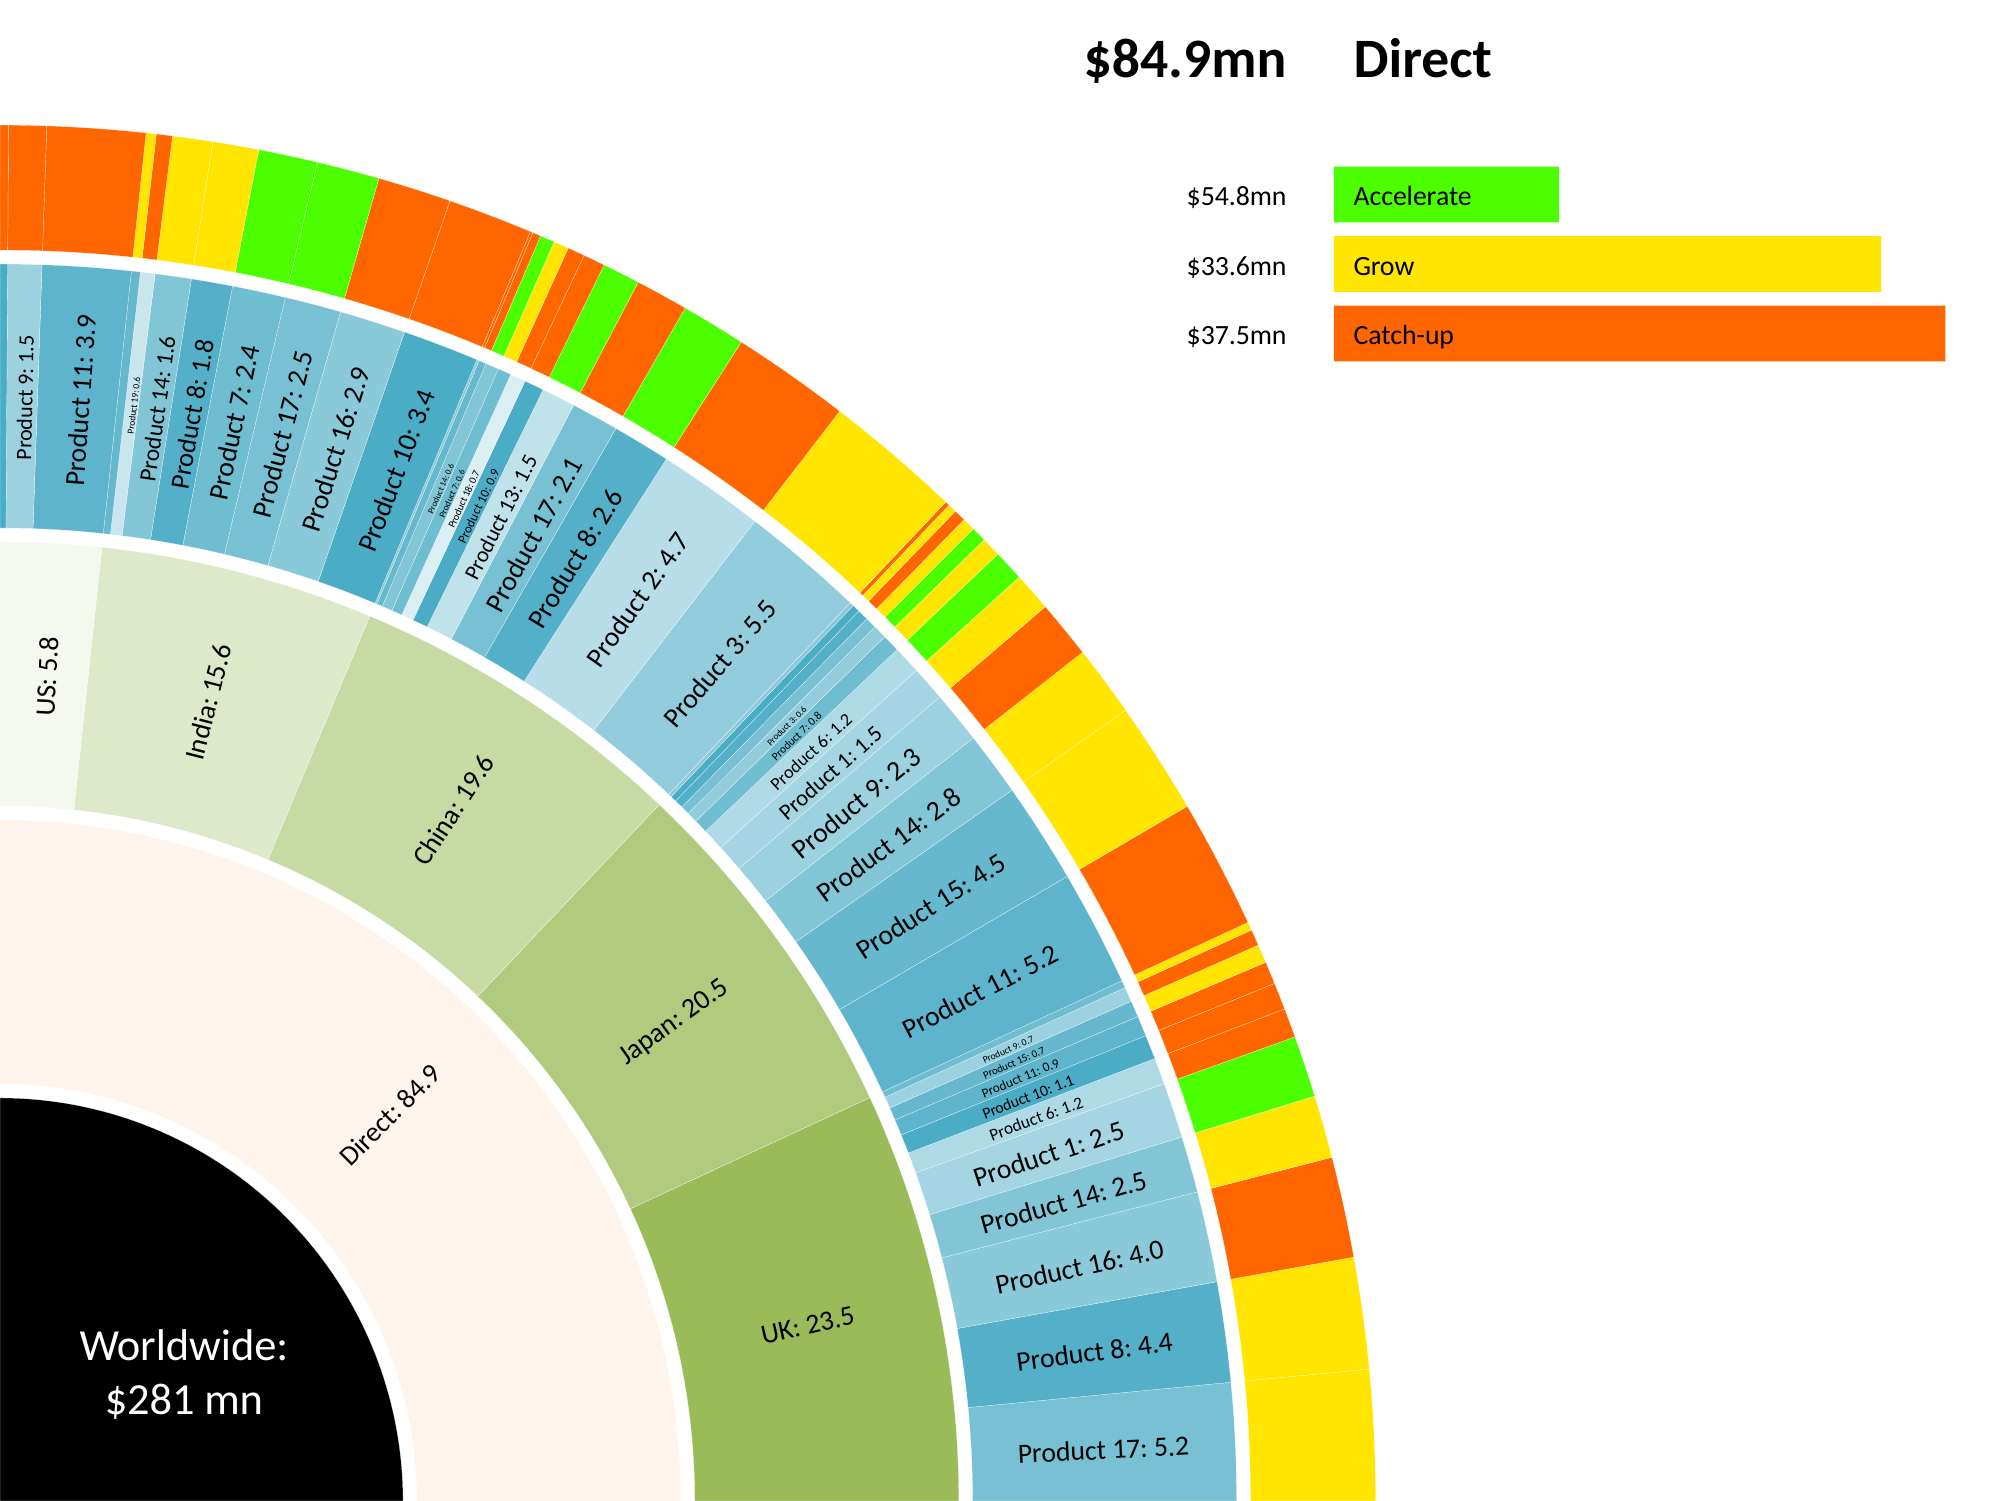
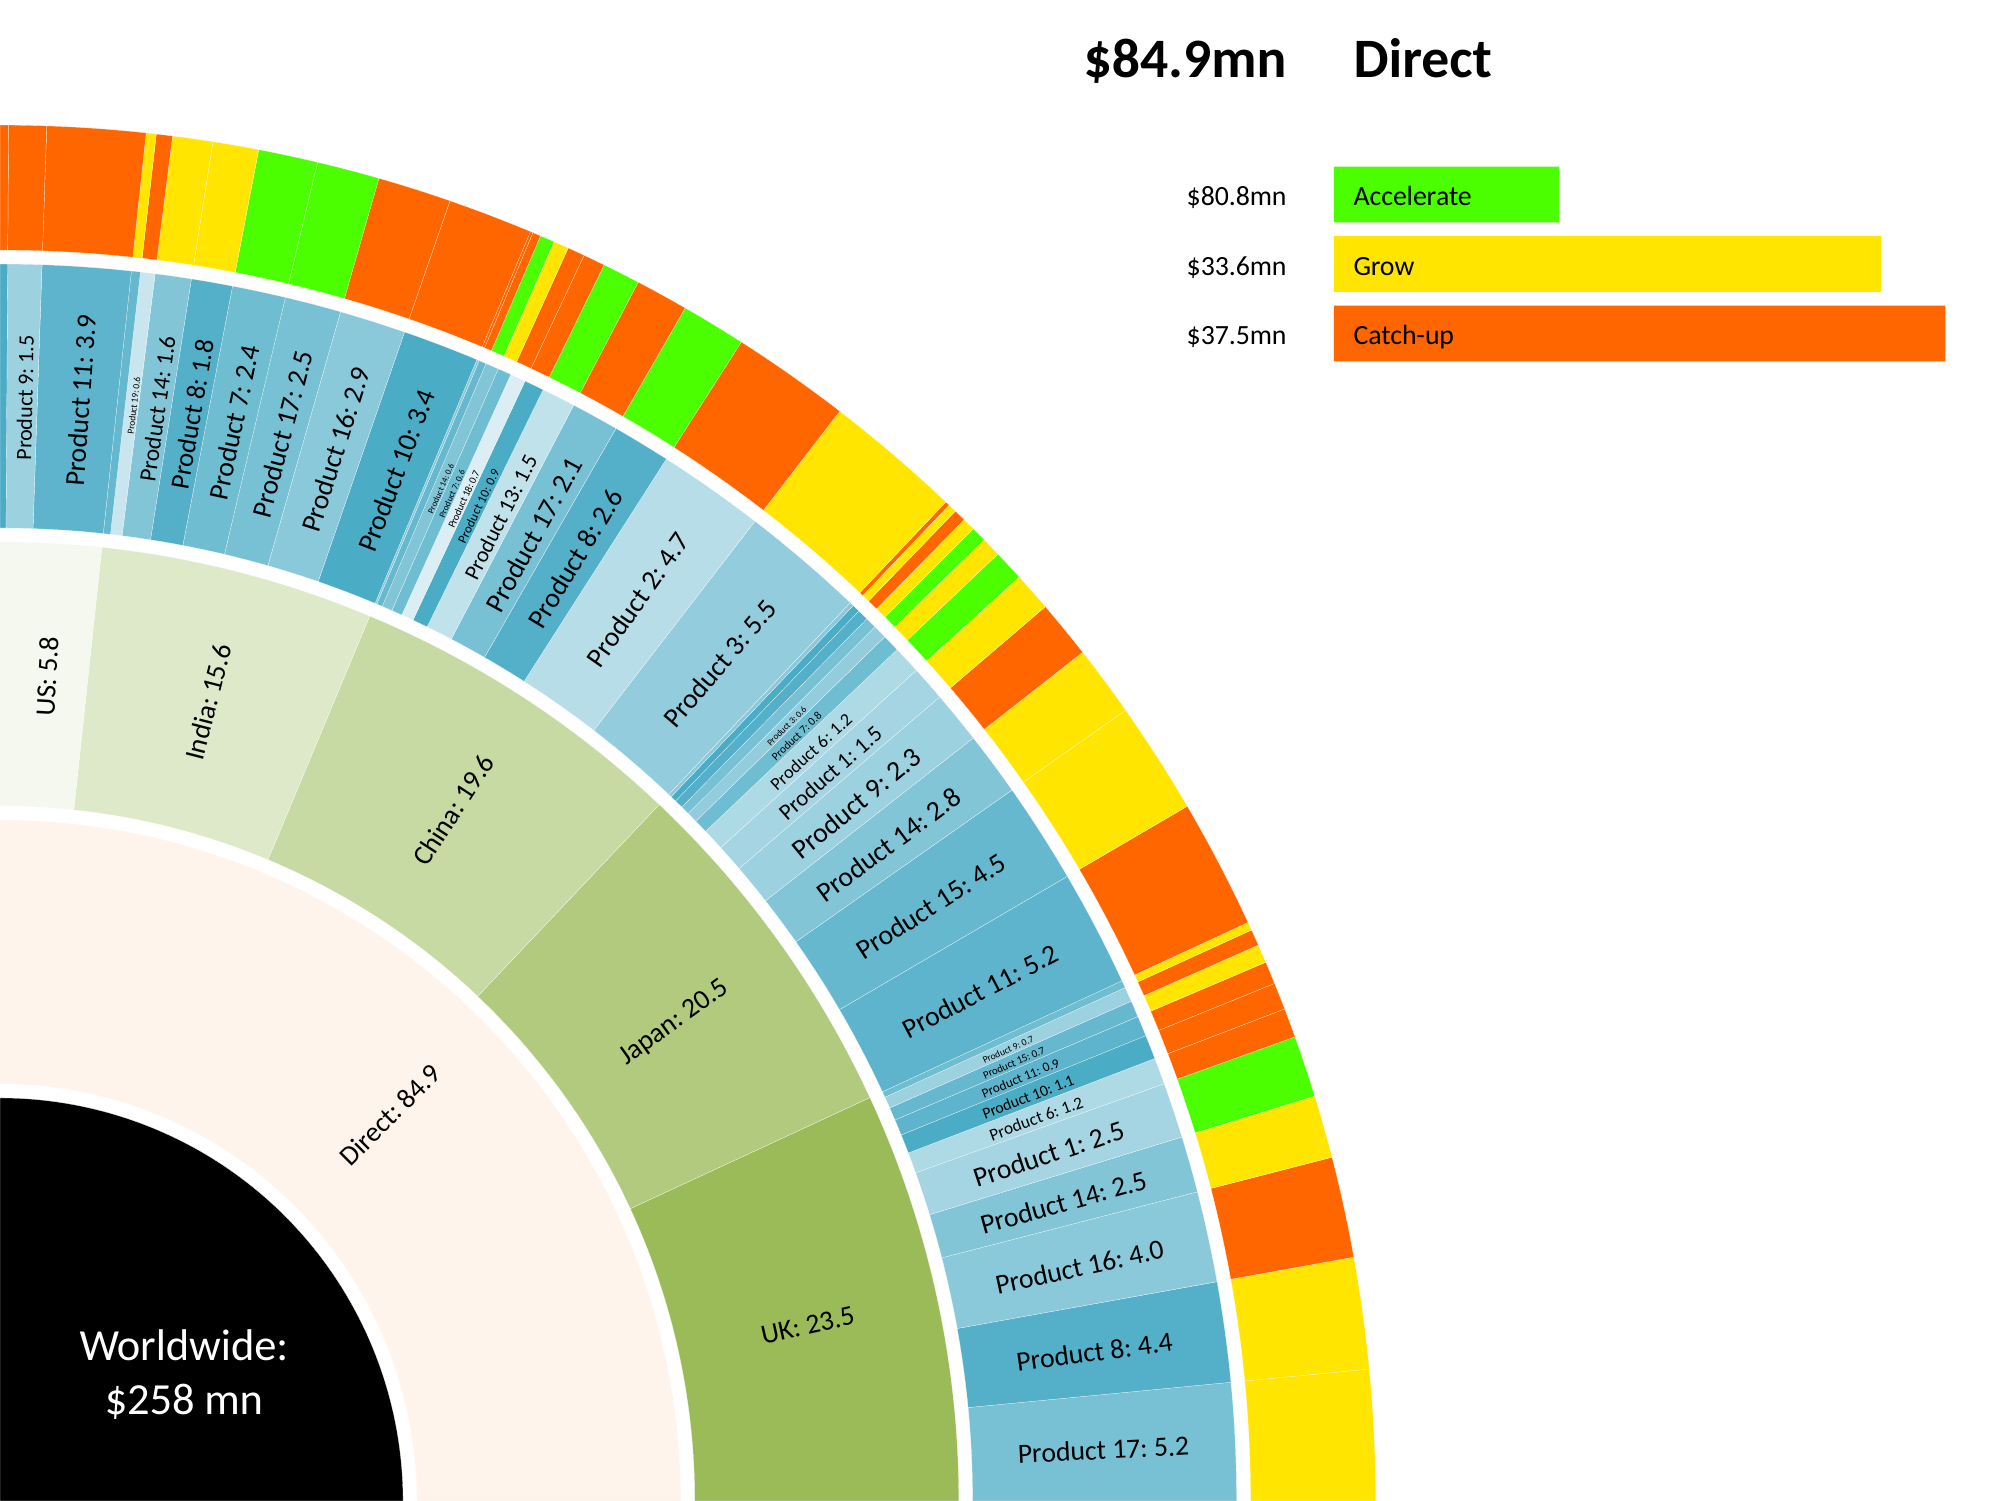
$54.8mn: $54.8mn -> $80.8mn (1237, 196)
$281: $281 -> $258 (150, 1399)
